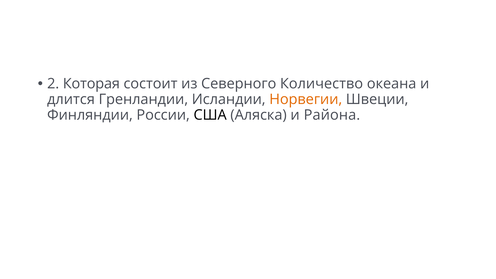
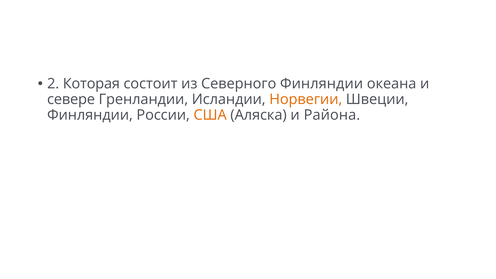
Северного Количество: Количество -> Финляндии (322, 84)
длится: длится -> севере (71, 99)
США colour: black -> orange (210, 115)
